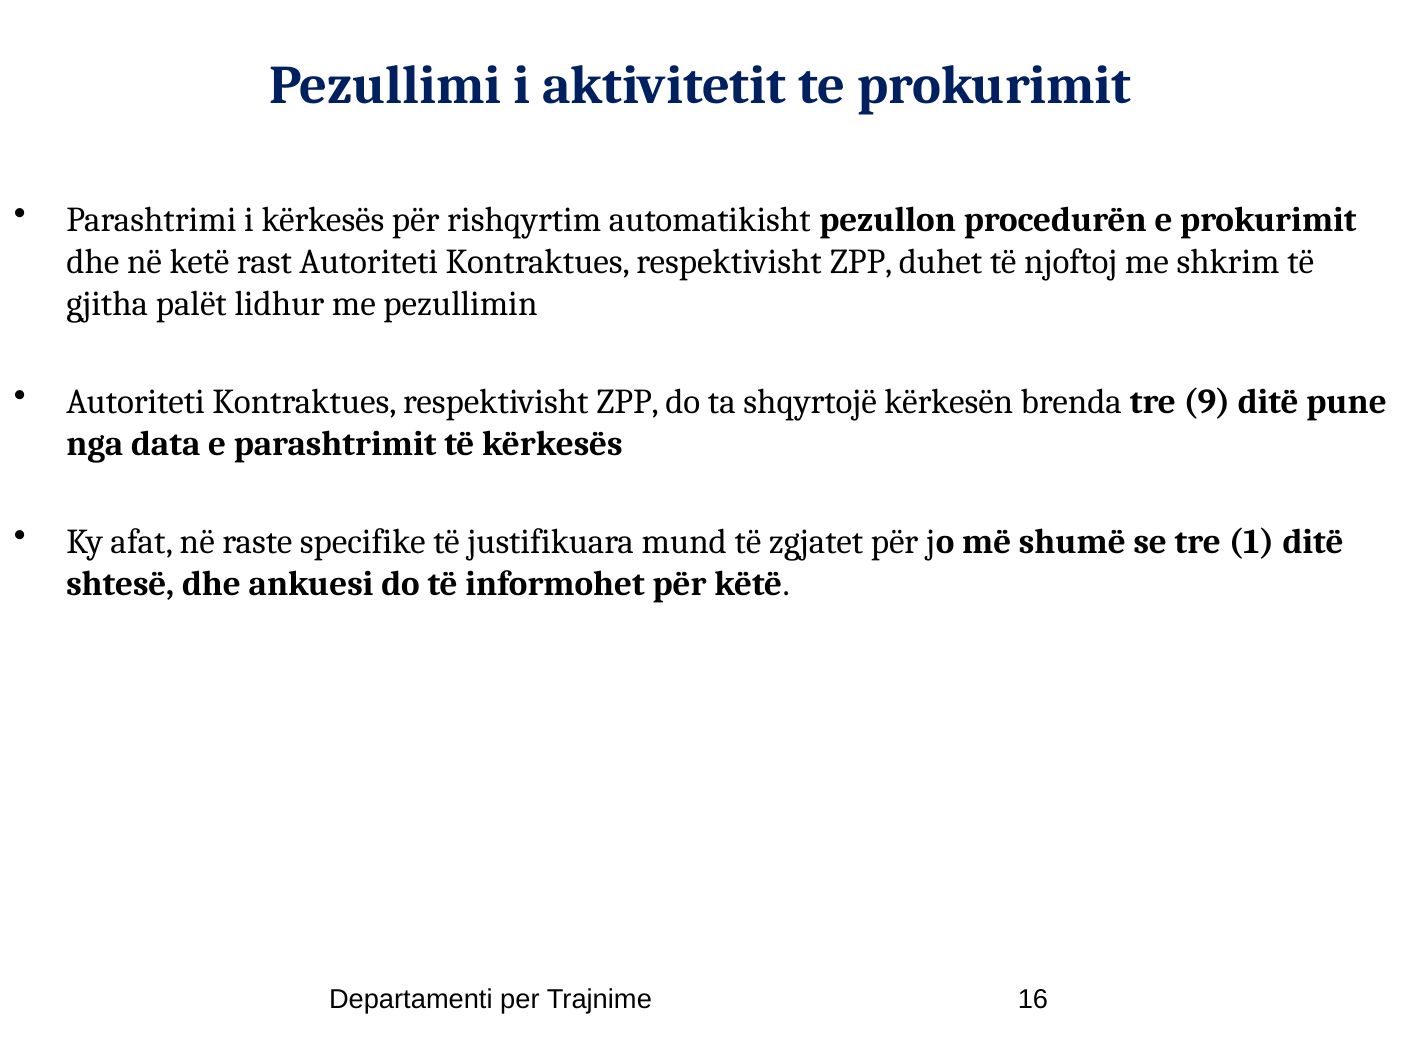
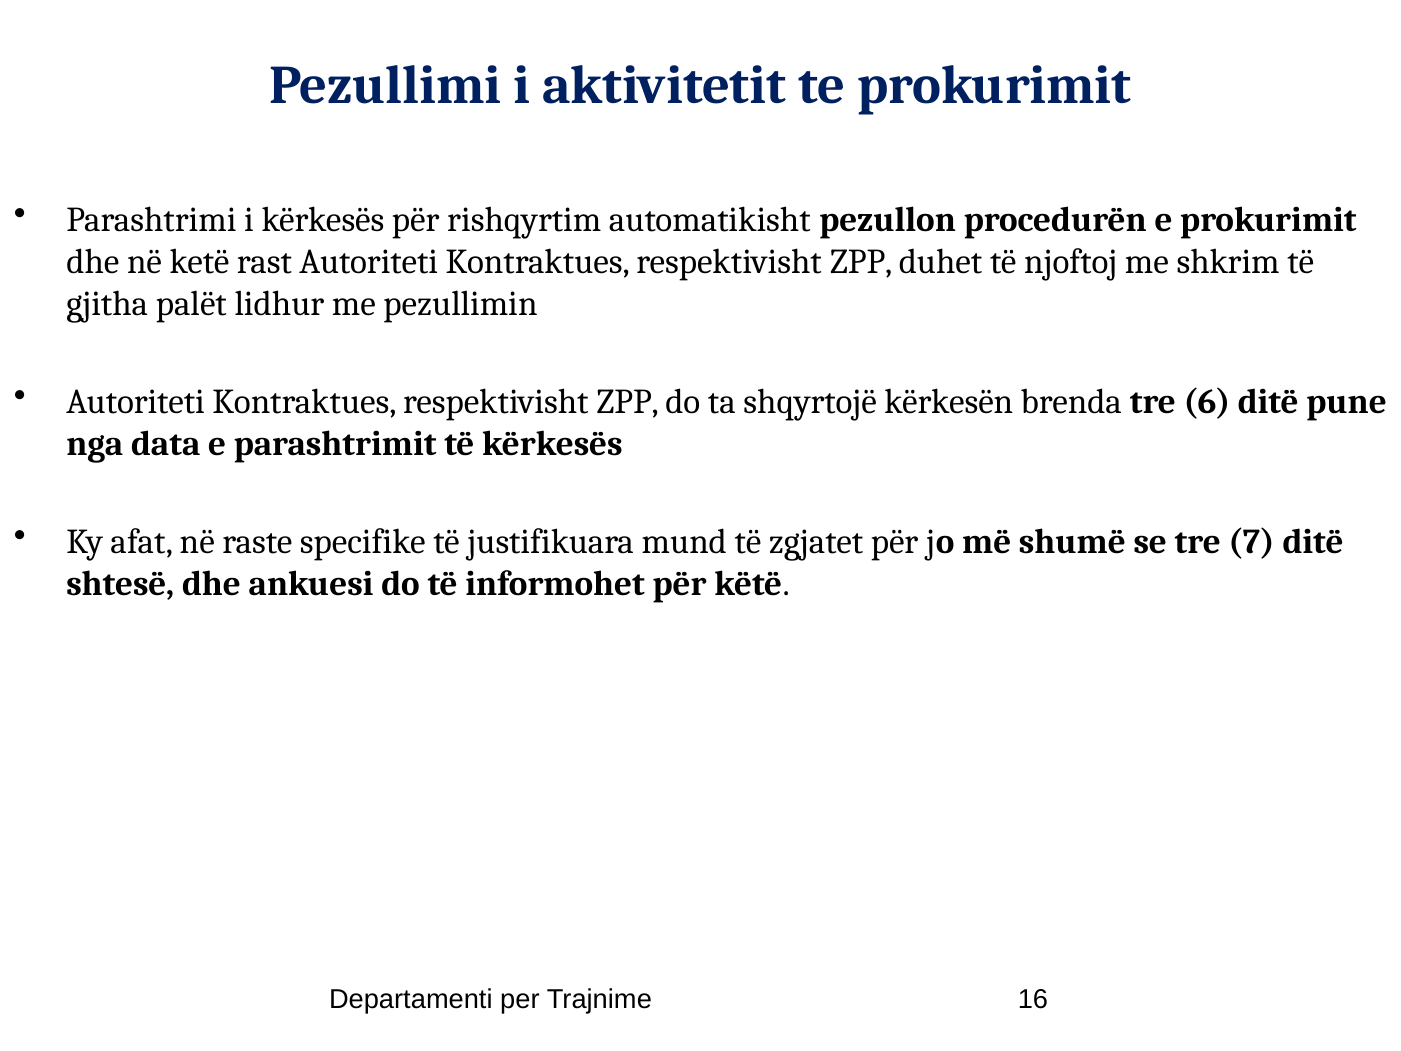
9: 9 -> 6 (1207, 402)
1: 1 -> 7 (1252, 542)
